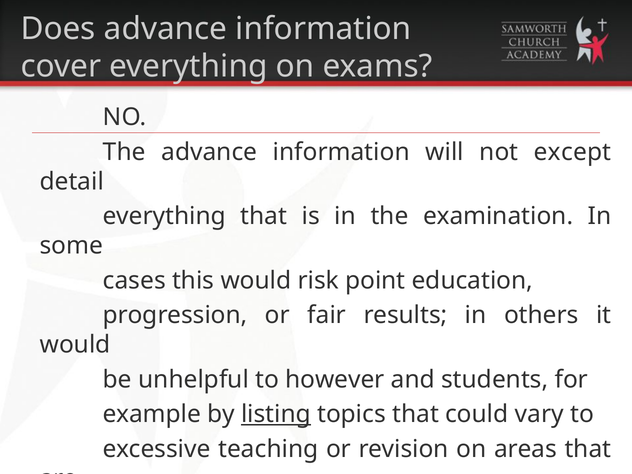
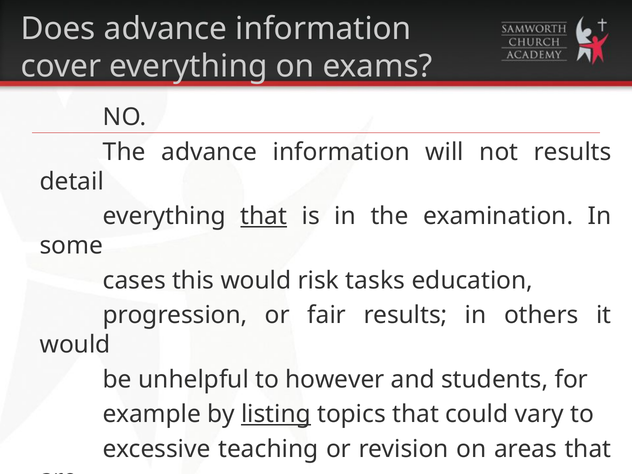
not except: except -> results (573, 152)
that underline: none -> present (264, 216)
point: point -> tasks (375, 280)
